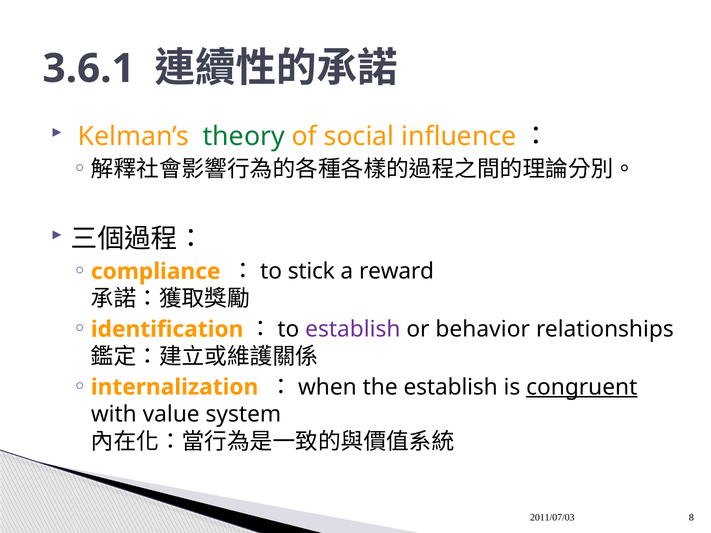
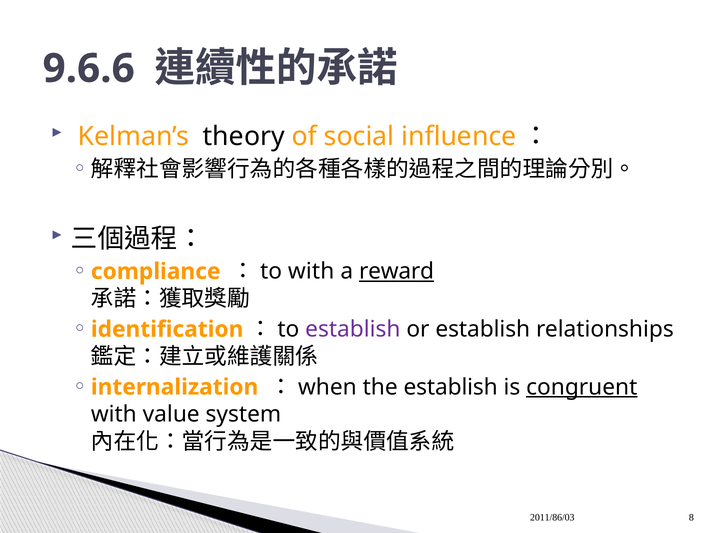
3.6.1: 3.6.1 -> 9.6.6 (89, 69)
theory colour: green -> black (244, 137)
stick: stick -> with (311, 272)
reward underline: none -> present (397, 272)
or behavior: behavior -> establish (483, 329)
2011/07/03: 2011/07/03 -> 2011/86/03 (552, 518)
